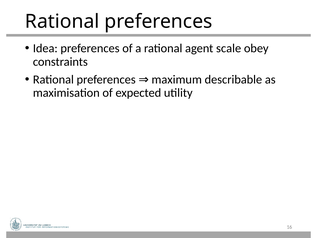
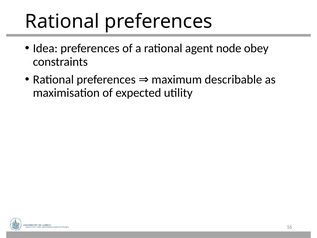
scale: scale -> node (229, 48)
